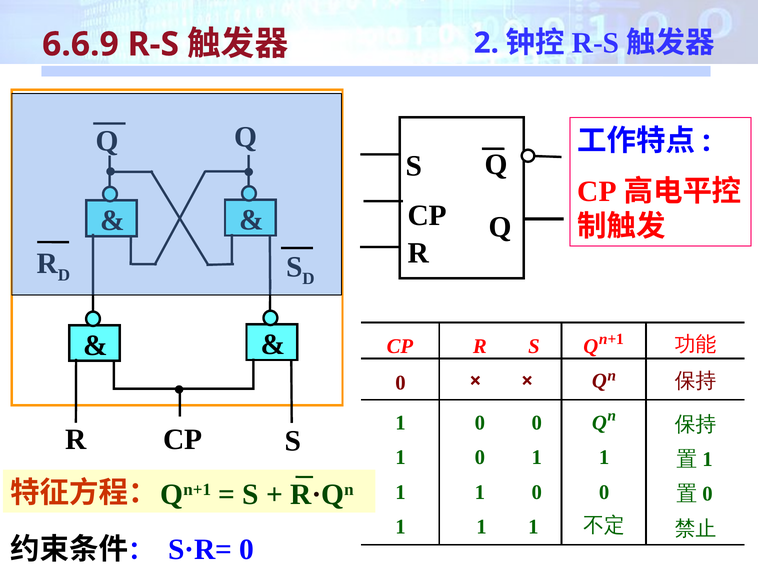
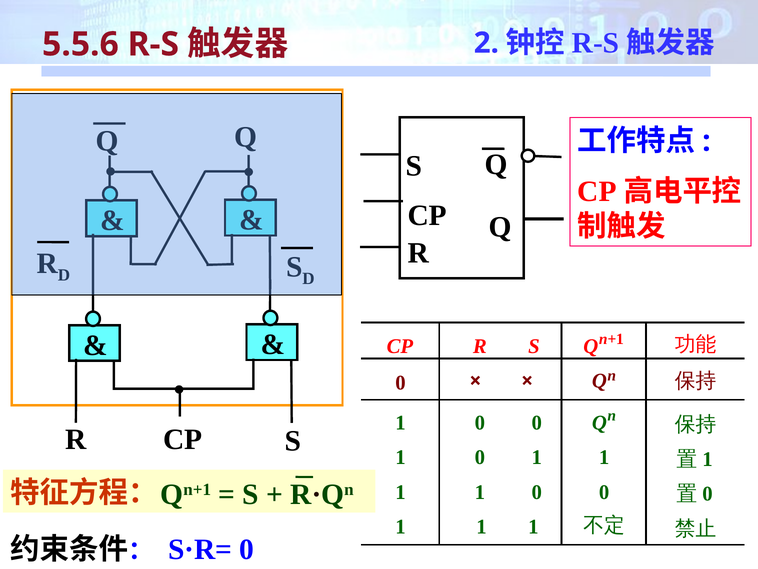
6.6.9: 6.6.9 -> 5.5.6 (80, 44)
